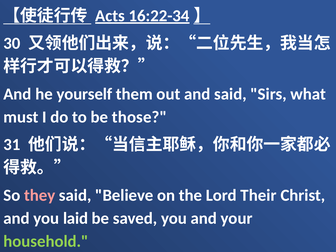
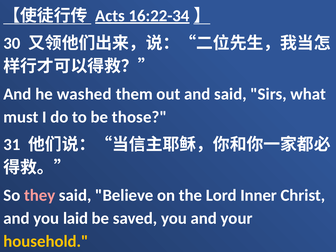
yourself: yourself -> washed (84, 94)
Their: Their -> Inner (259, 195)
household colour: light green -> yellow (46, 241)
